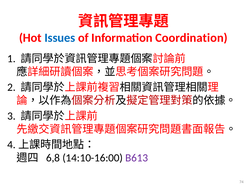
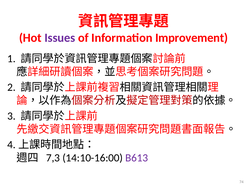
Issues colour: blue -> purple (60, 38)
Coordination: Coordination -> Improvement (192, 38)
6,8: 6,8 -> 7,3 (53, 157)
